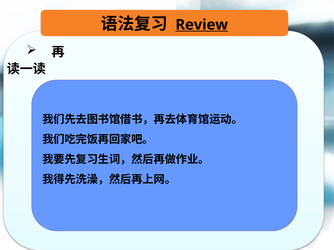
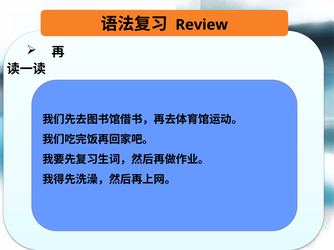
Review underline: present -> none (202, 25)
